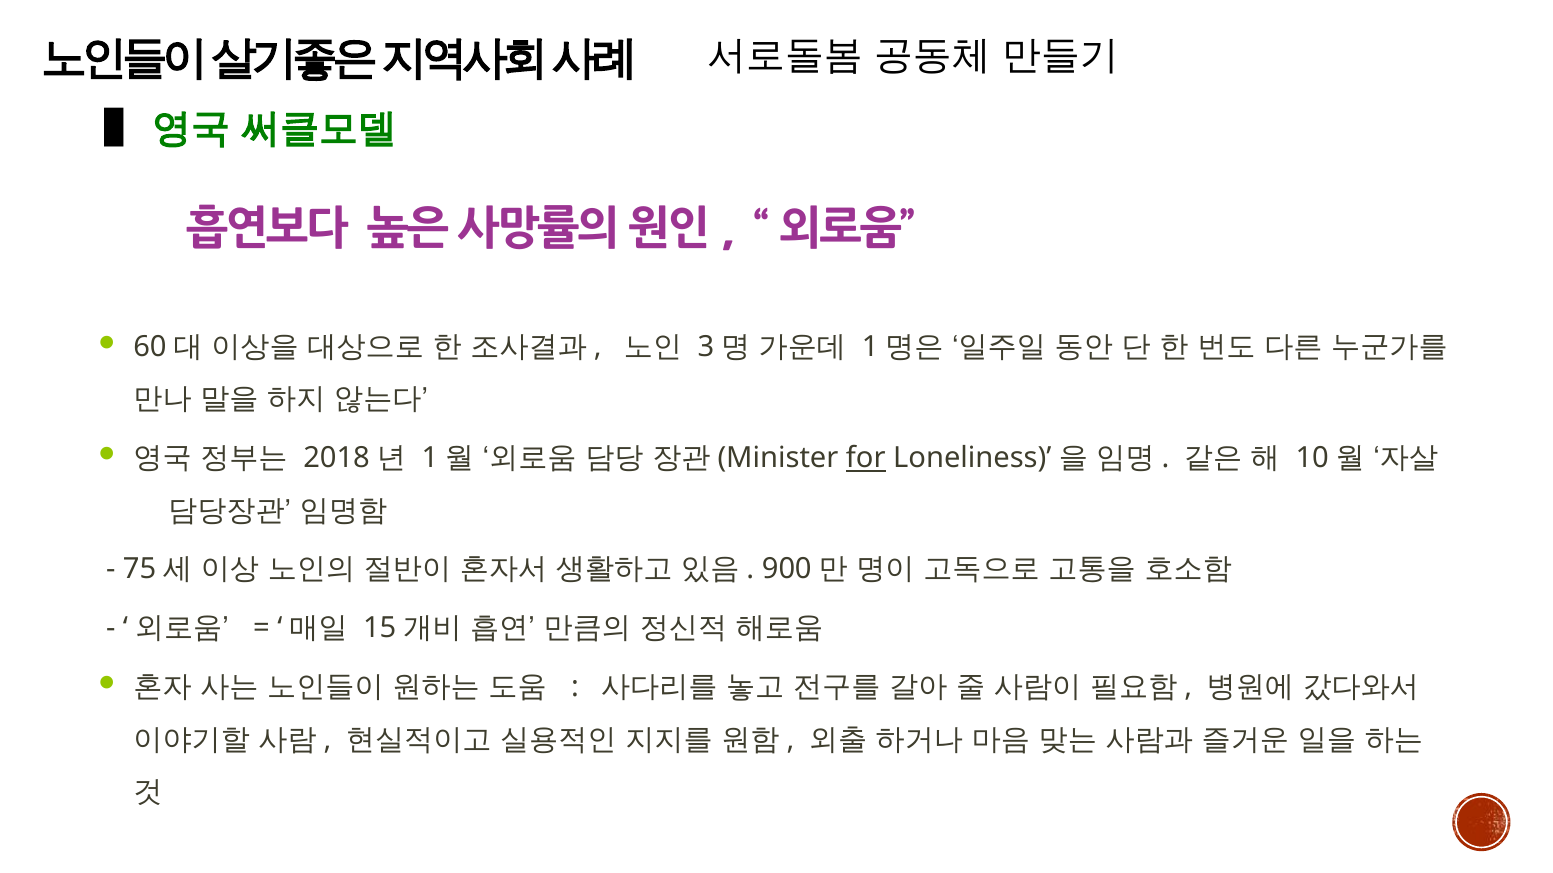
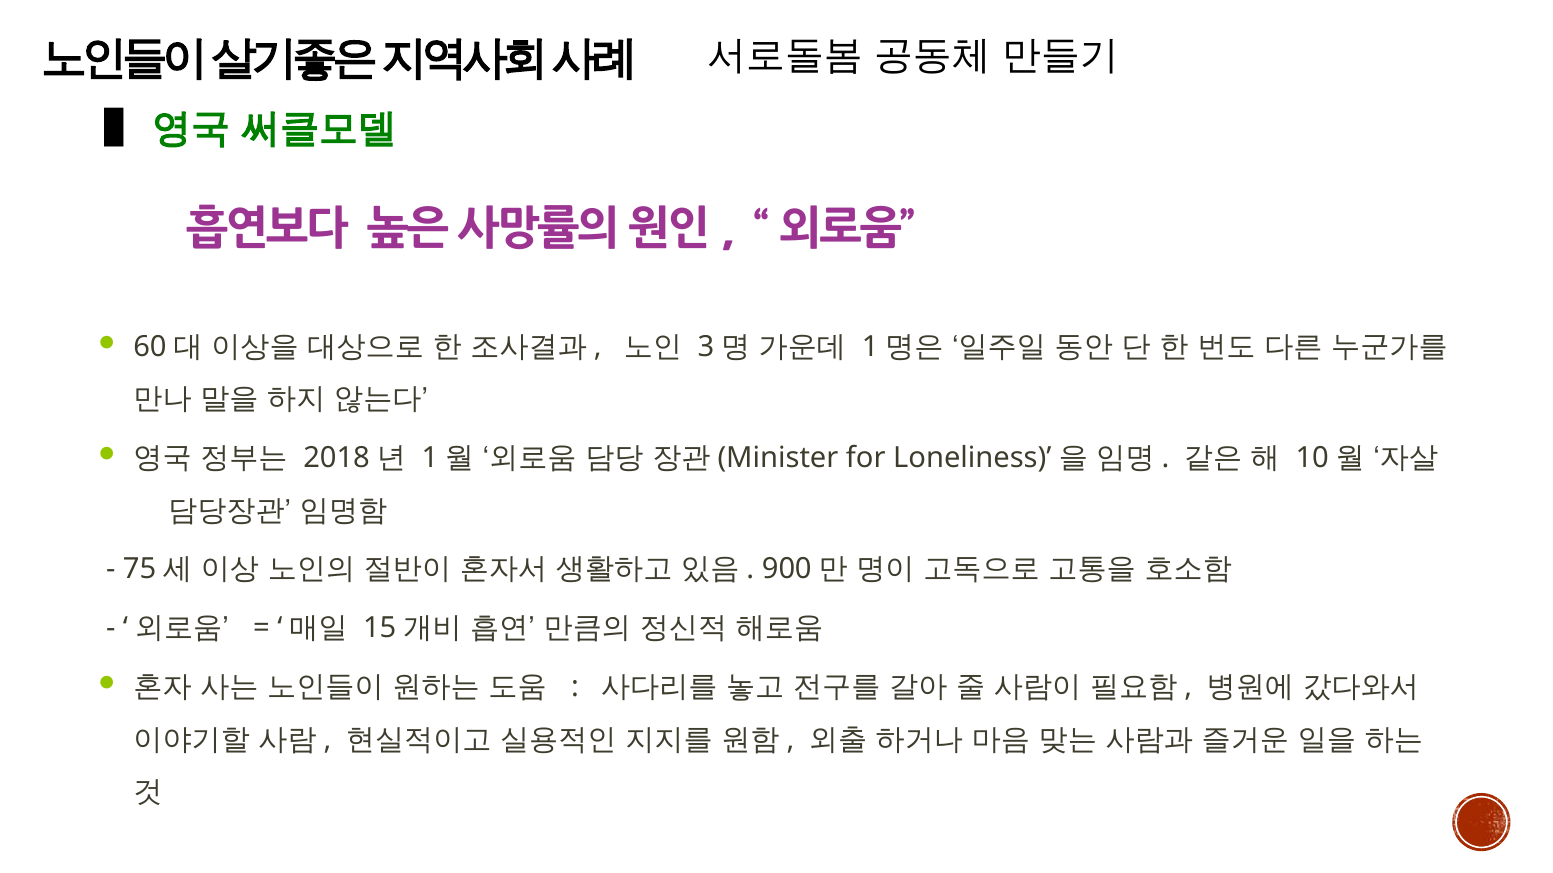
for underline: present -> none (866, 458)
